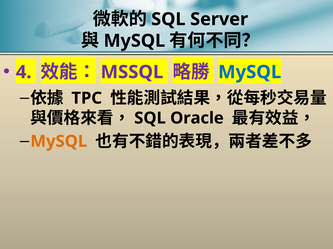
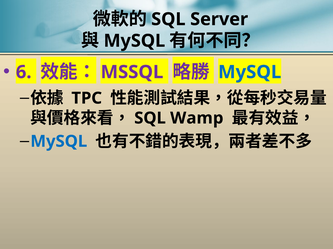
4: 4 -> 6 (24, 72)
Oracle: Oracle -> Wamp (197, 118)
MySQL colour: orange -> blue (59, 142)
